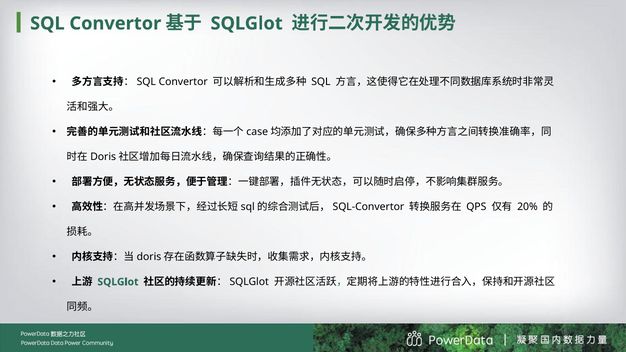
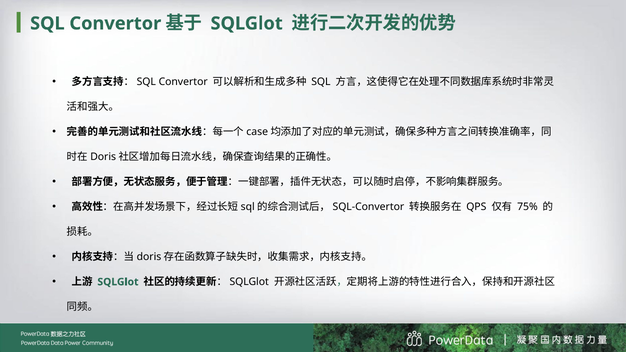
20%: 20% -> 75% (527, 207)
